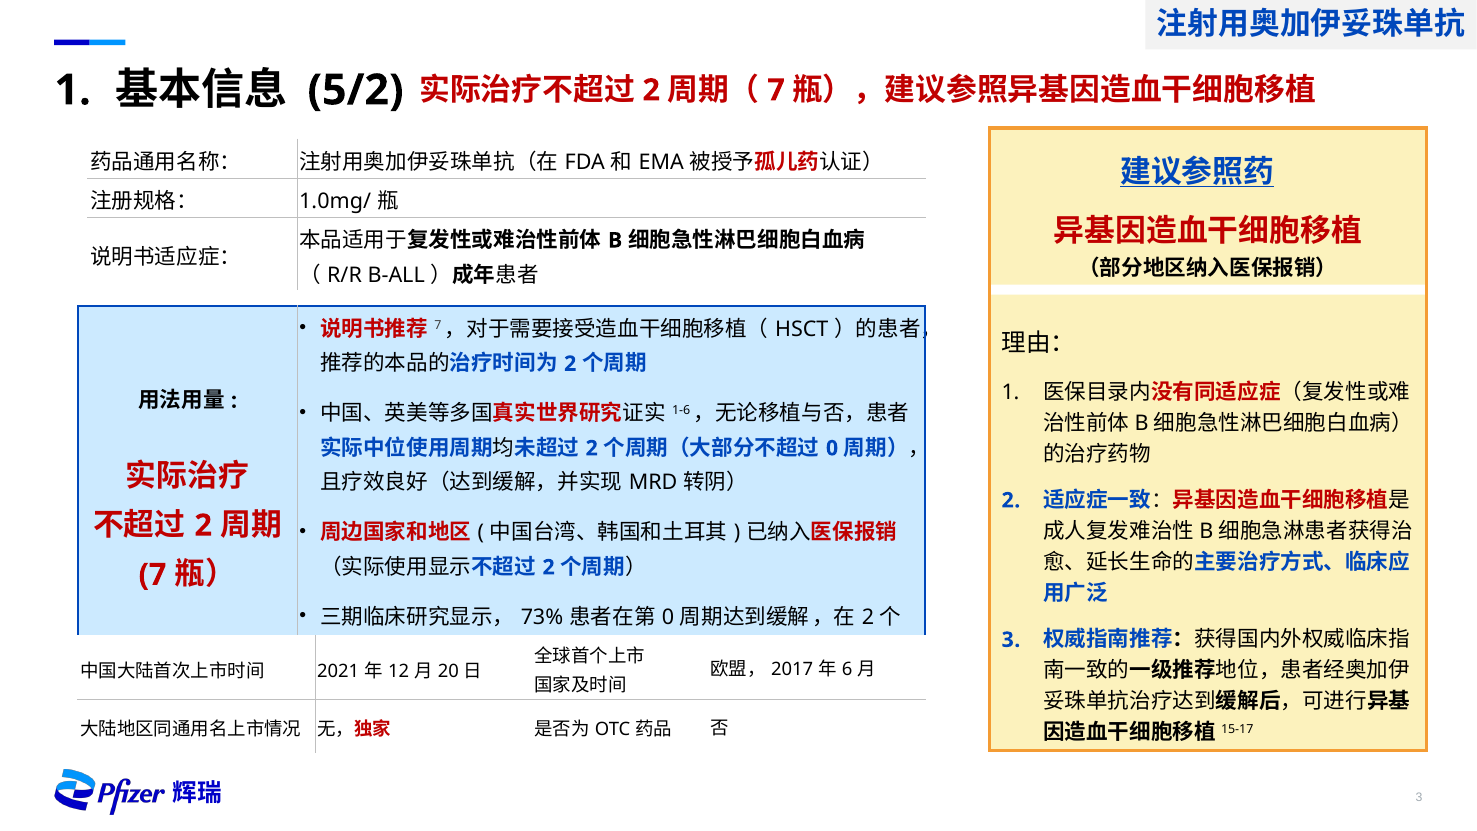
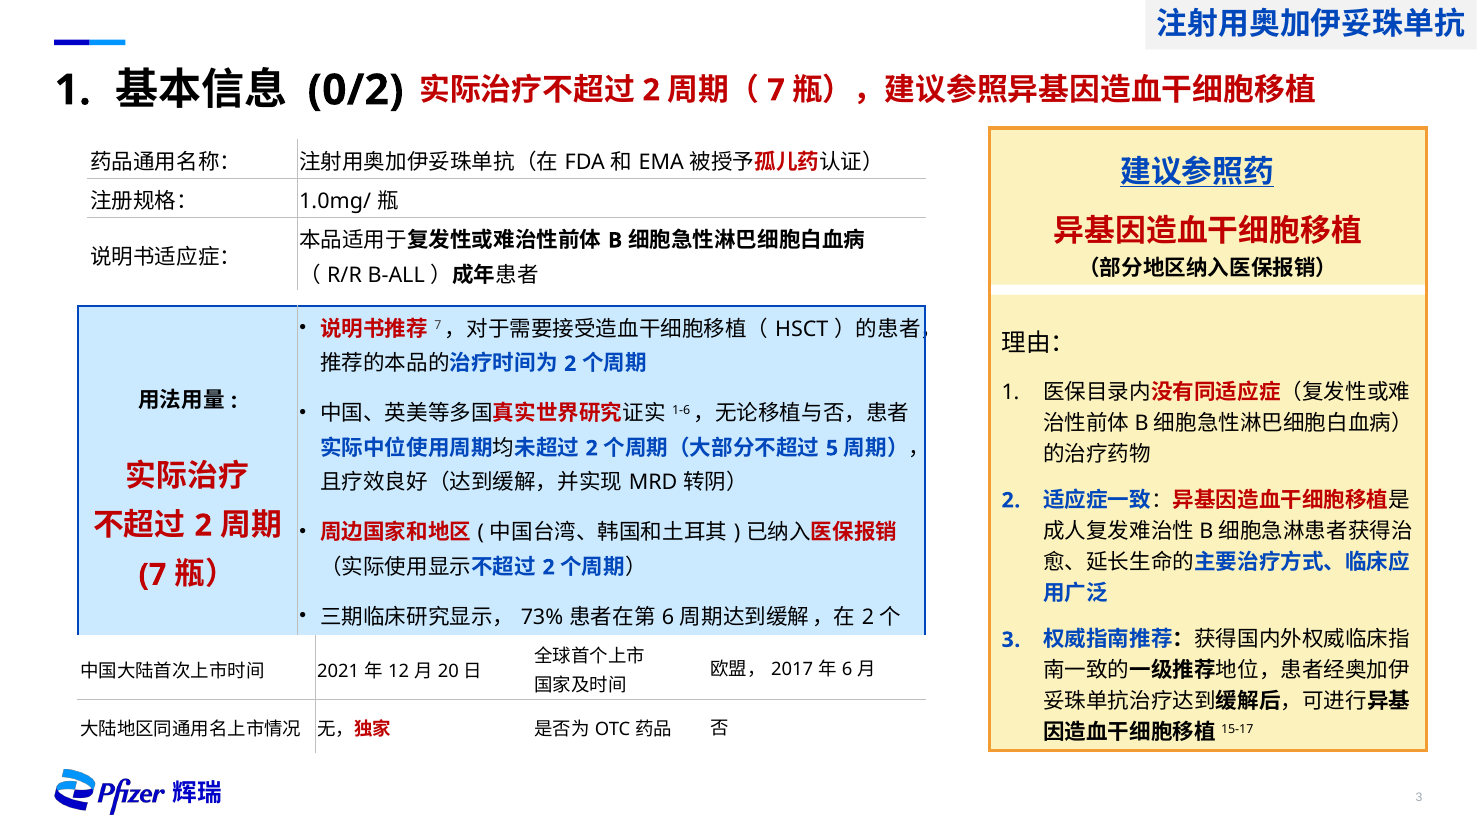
5/2: 5/2 -> 0/2 (356, 90)
0: 0 -> 5 (832, 448)
0: 0 -> 6 (668, 617)
